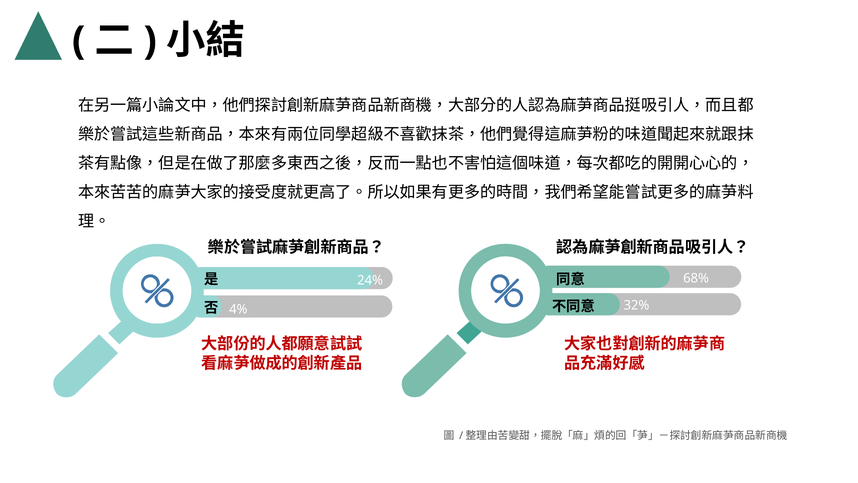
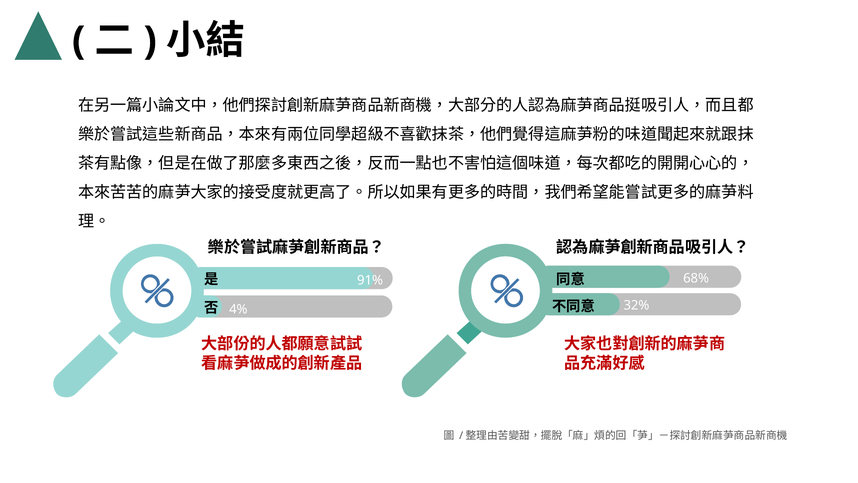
24%: 24% -> 91% (370, 280)
